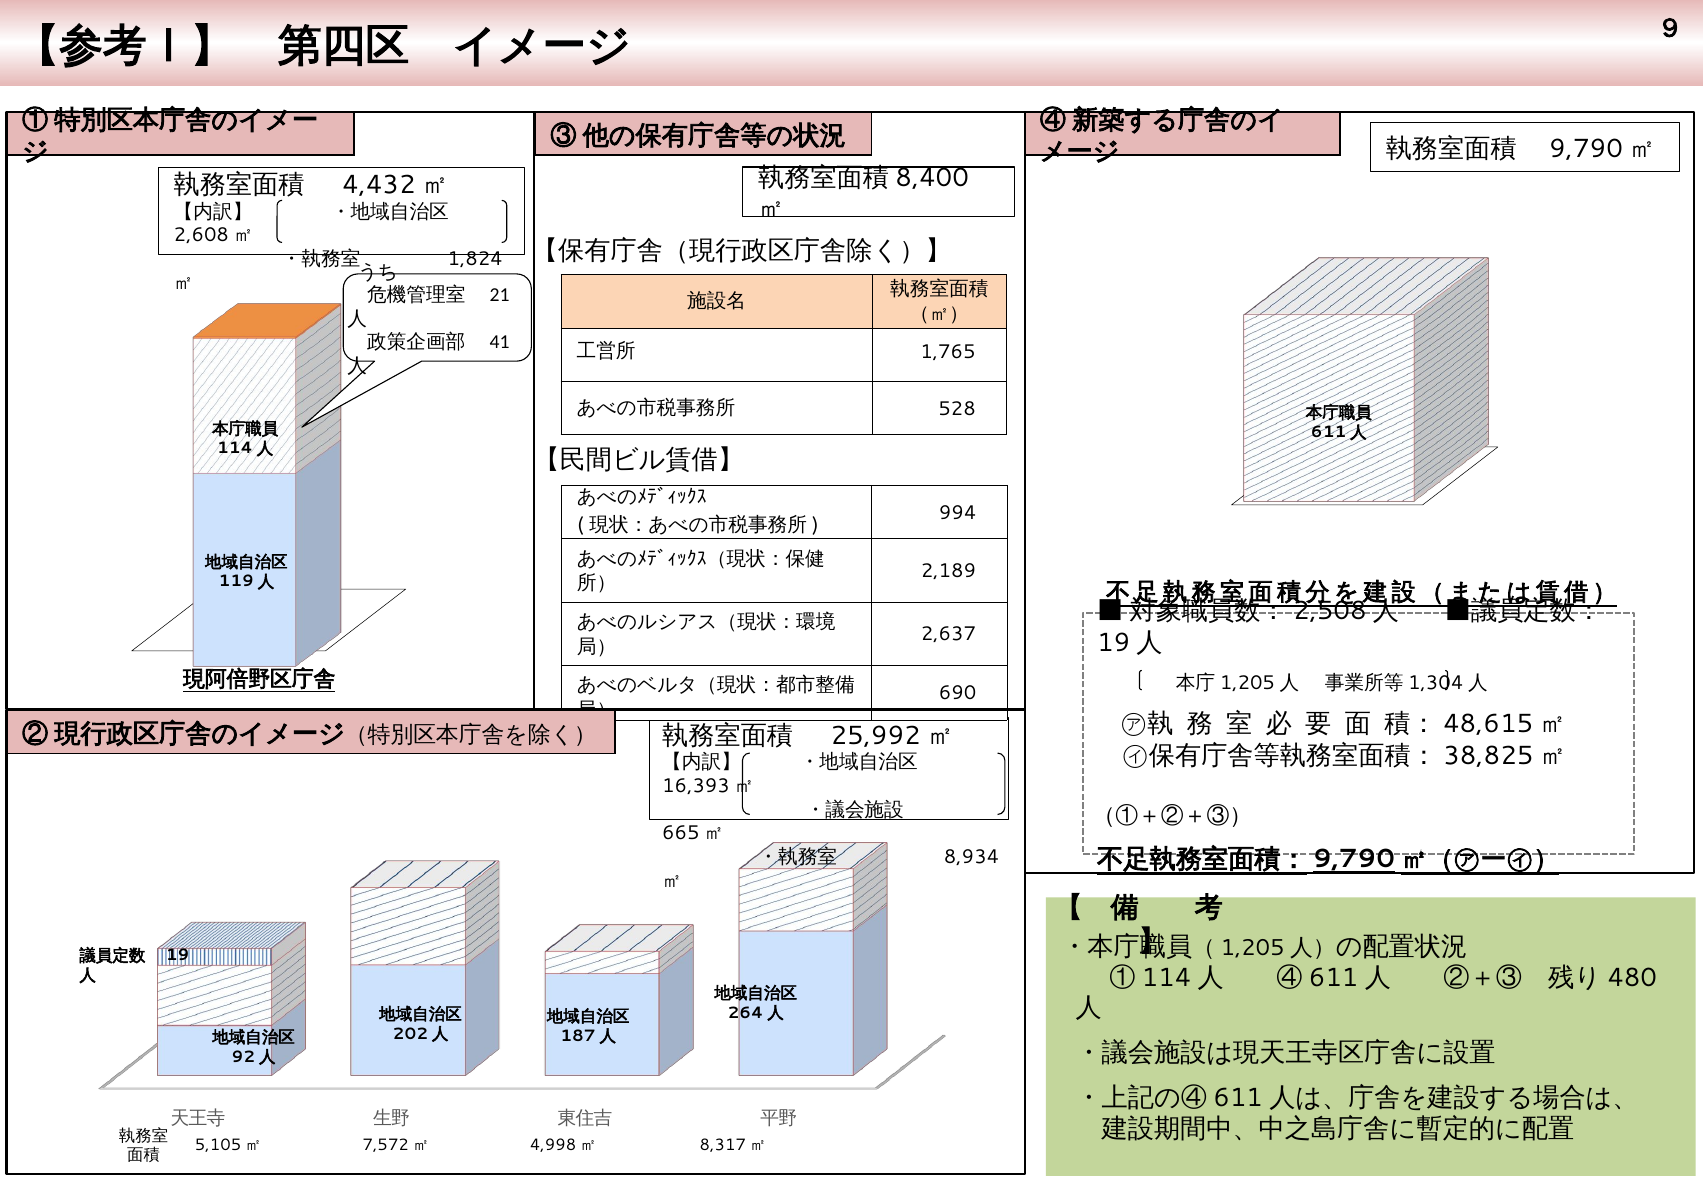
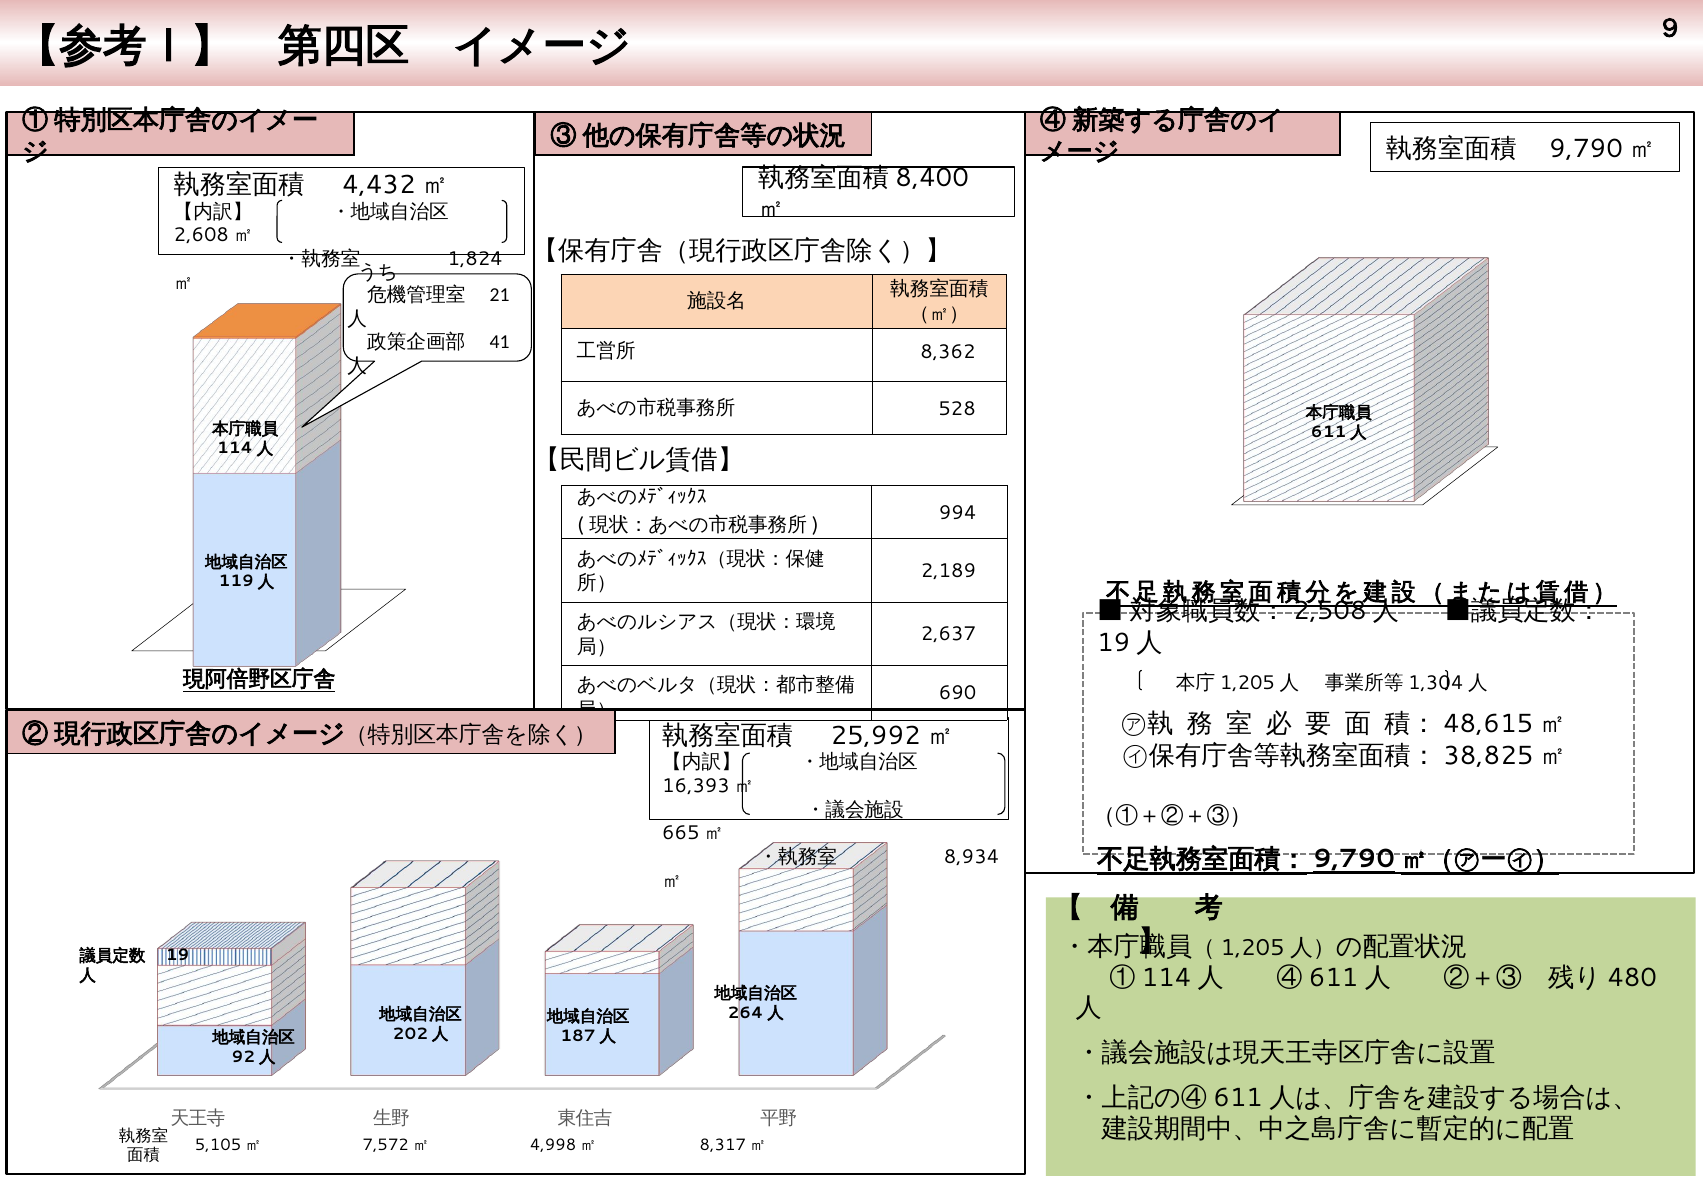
1,765: 1,765 -> 8,362 (948, 352)
